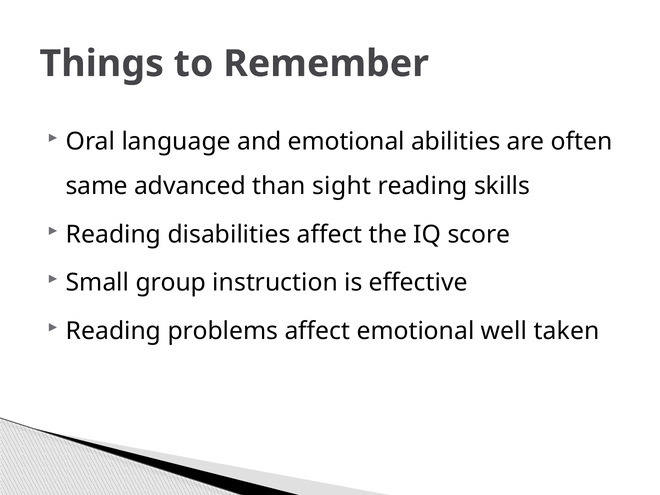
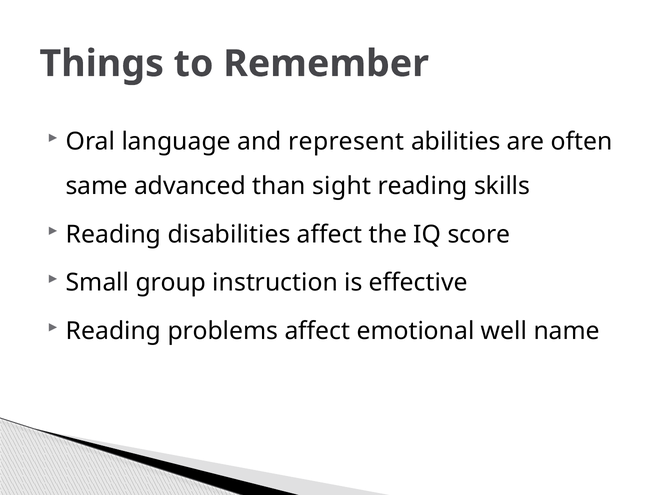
and emotional: emotional -> represent (346, 142)
taken: taken -> name (567, 331)
